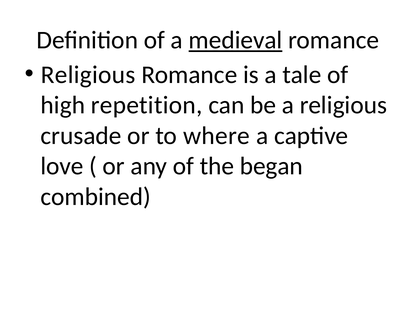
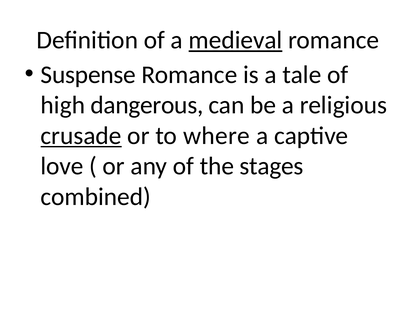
Religious: Religious -> Suspense (88, 75)
repetition: repetition -> dangerous (147, 105)
crusade underline: none -> present (81, 136)
began: began -> stages (271, 166)
